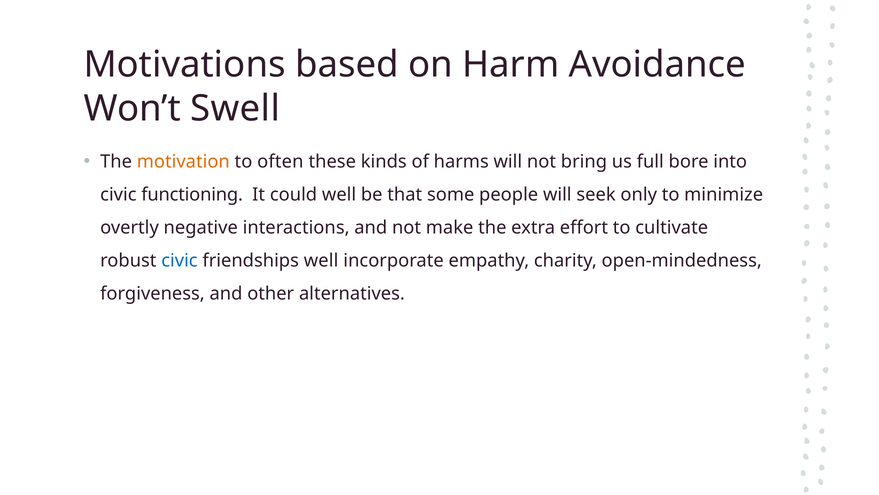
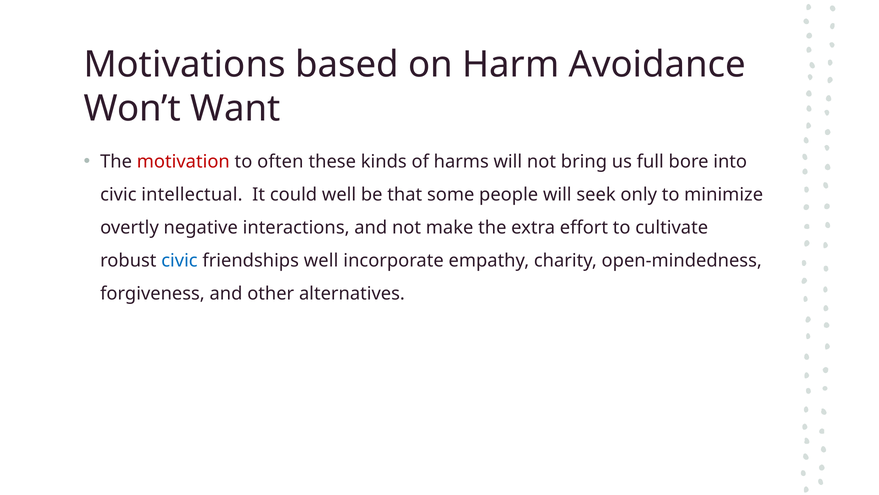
Swell: Swell -> Want (236, 109)
motivation colour: orange -> red (183, 162)
functioning: functioning -> intellectual (192, 195)
